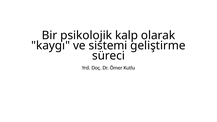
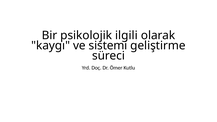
kalp: kalp -> ilgili (126, 35)
